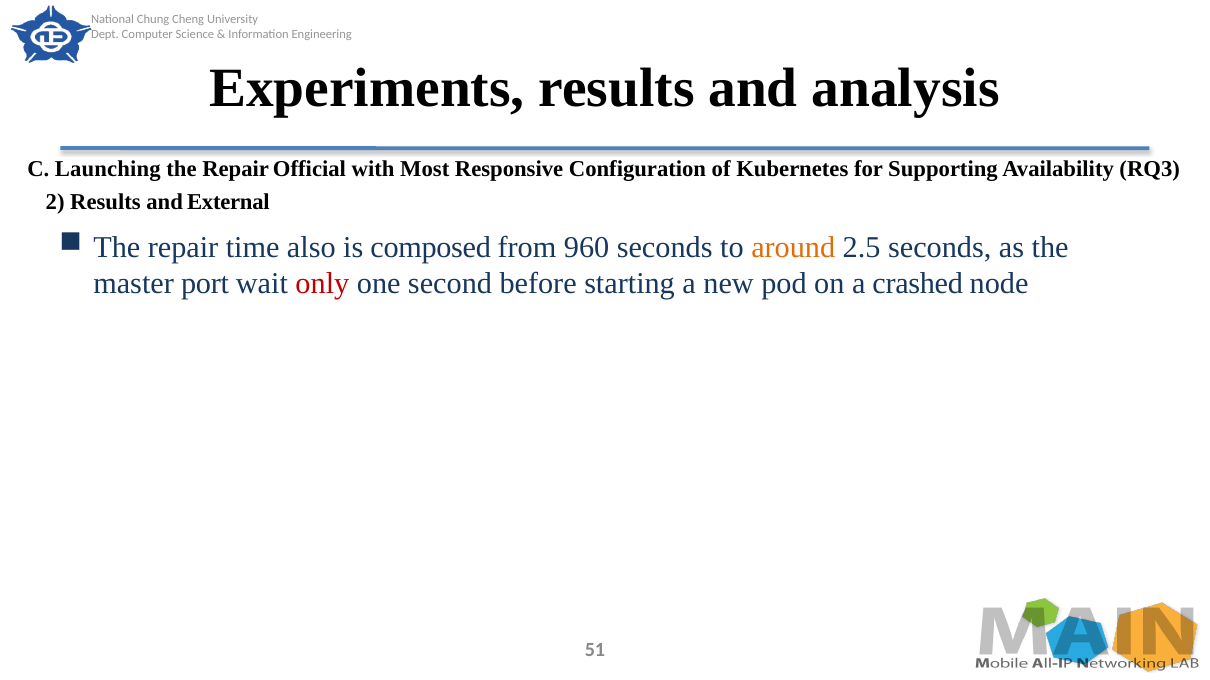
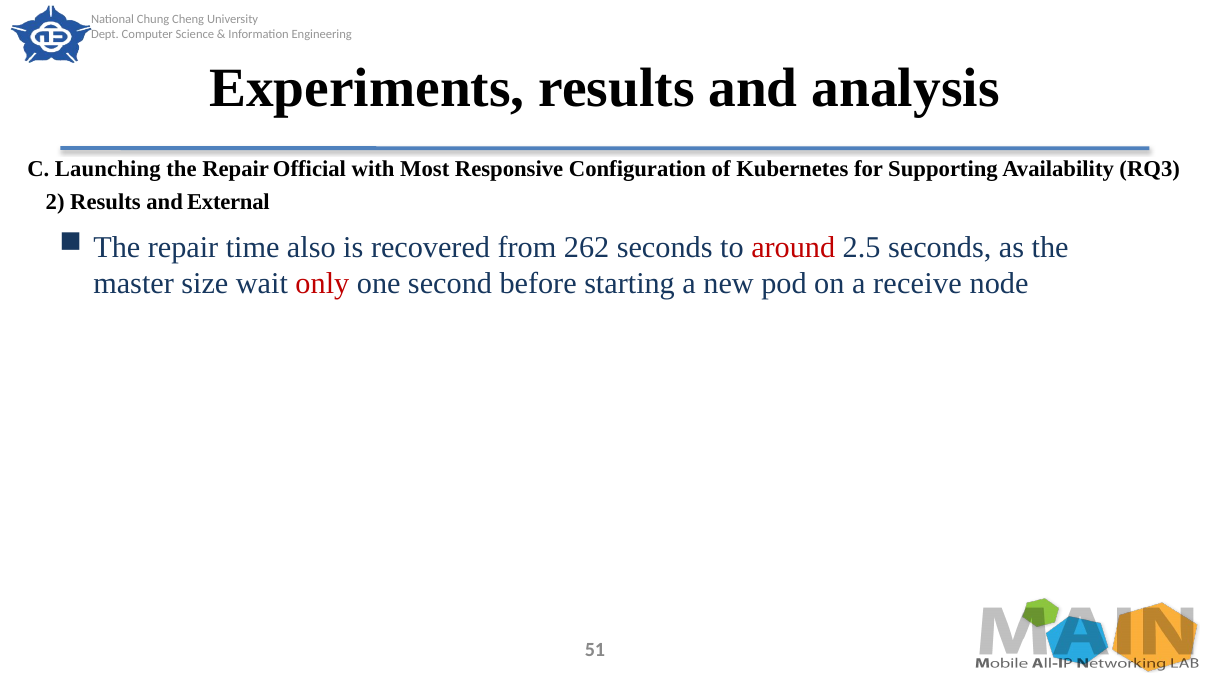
composed: composed -> recovered (431, 248)
960: 960 -> 262 (587, 248)
around colour: orange -> red (793, 248)
port: port -> size (205, 284)
crashed: crashed -> receive (917, 284)
